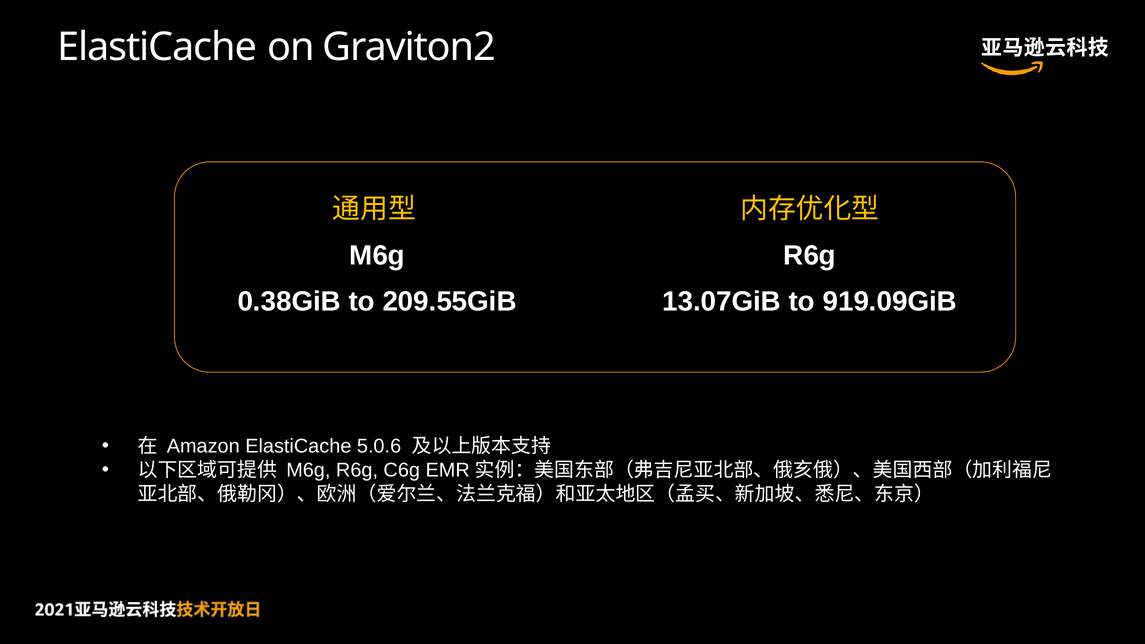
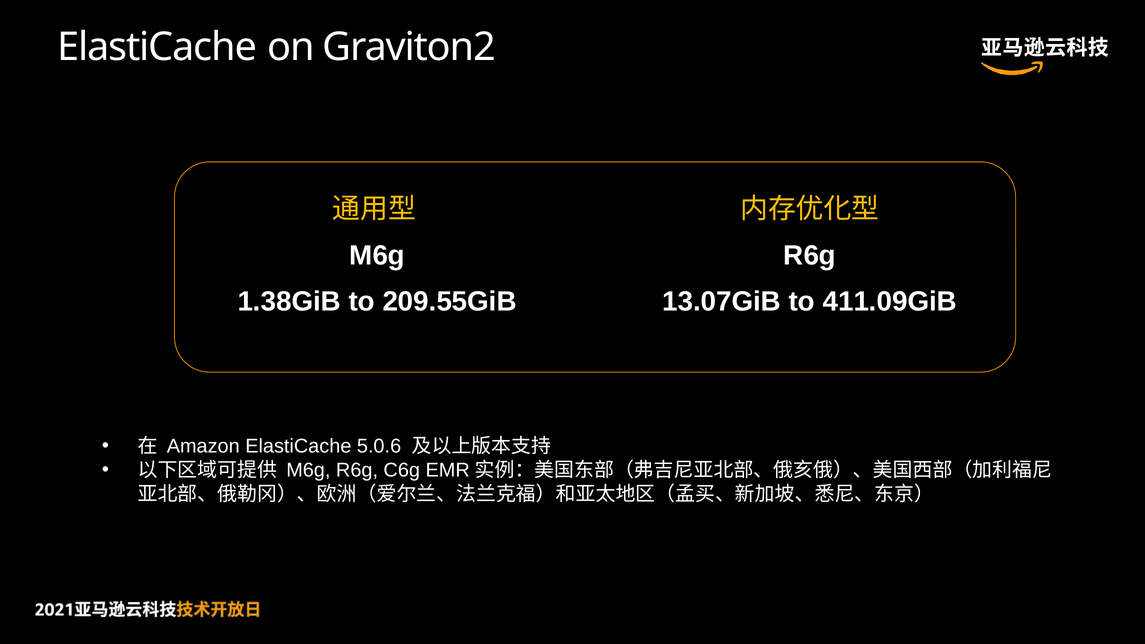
0.38GiB: 0.38GiB -> 1.38GiB (289, 302)
919.09GiB: 919.09GiB -> 411.09GiB (890, 302)
